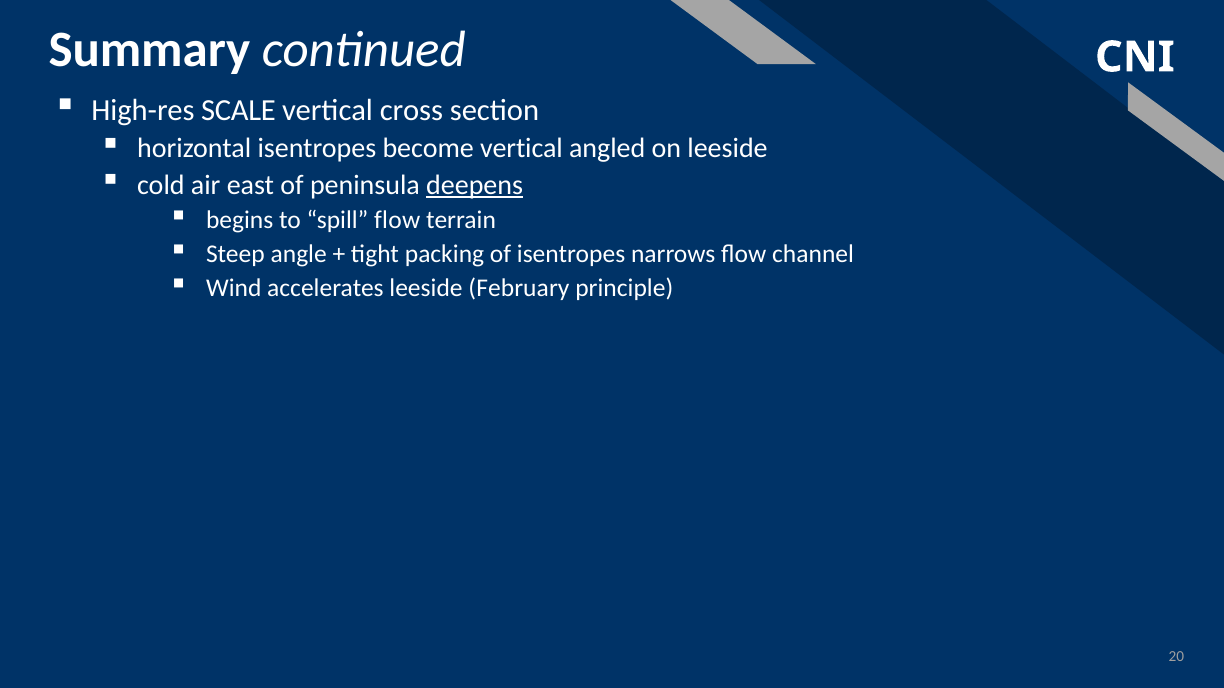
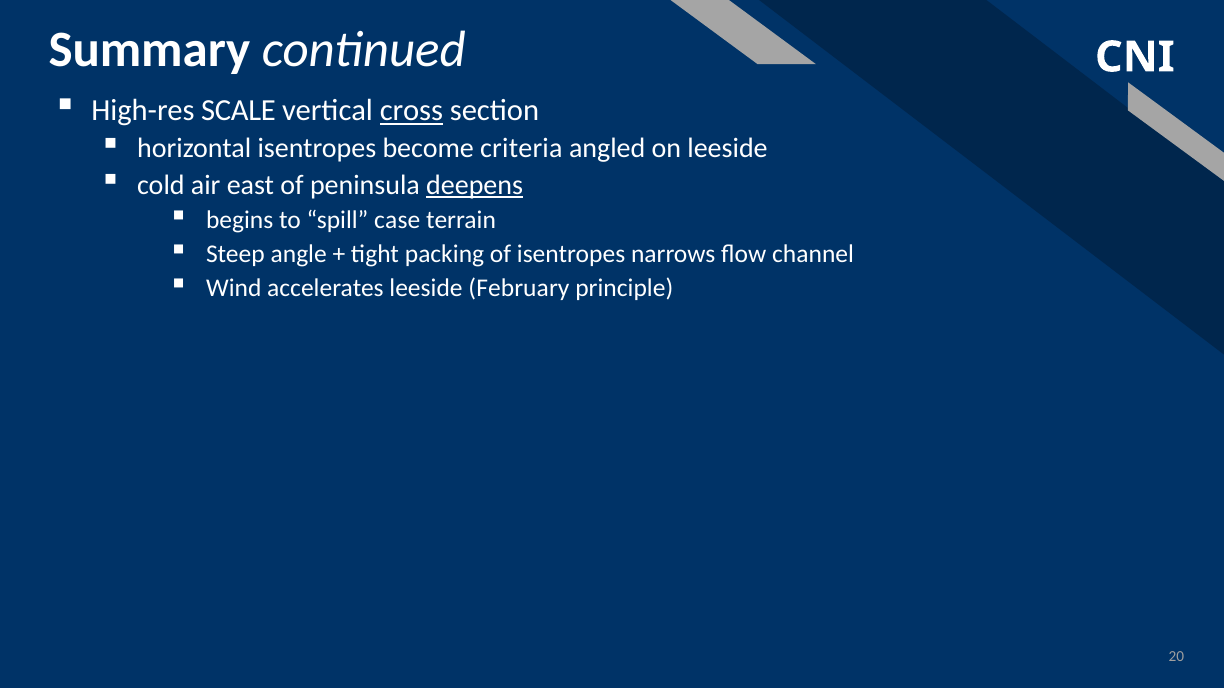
cross underline: none -> present (411, 111)
become vertical: vertical -> criteria (521, 149)
spill flow: flow -> case (397, 221)
